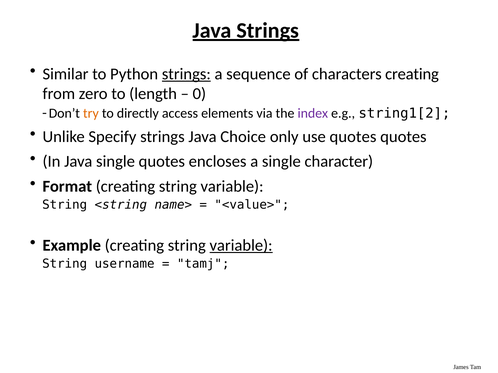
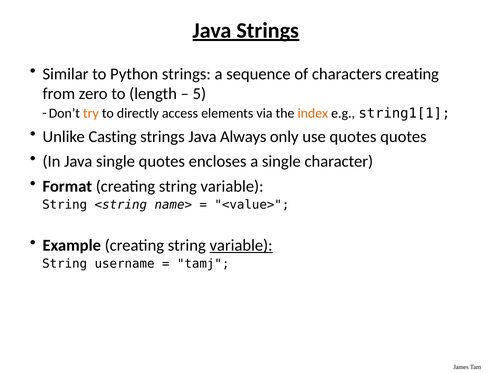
strings underline: present -> none (186, 74)
0: 0 -> 5 (199, 94)
index colour: purple -> orange (313, 113)
string1[2: string1[2 -> string1[1 (404, 113)
Specify: Specify -> Casting (113, 137)
Choice: Choice -> Always (243, 137)
